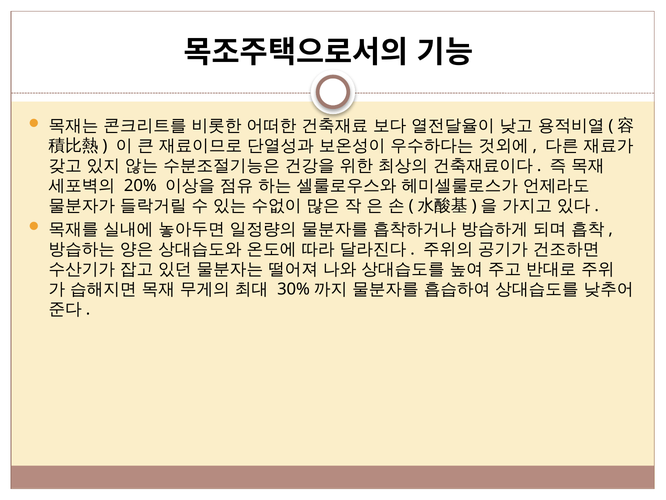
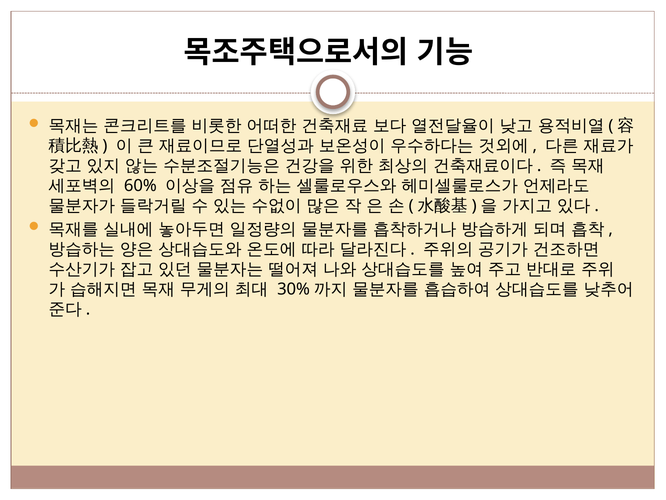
20%: 20% -> 60% (140, 186)
